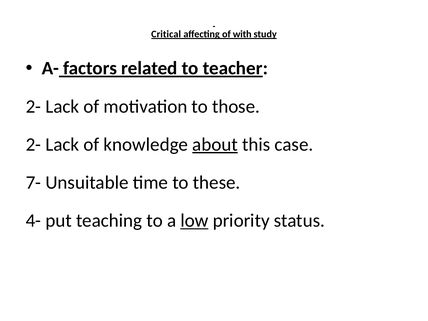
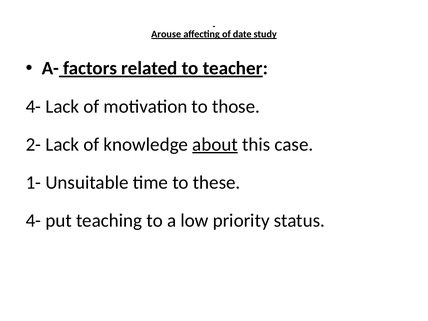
Critical: Critical -> Arouse (166, 34)
with: with -> date (242, 34)
2-: 2- -> 4- (33, 106)
7-: 7- -> 1- (33, 183)
low underline: present -> none (194, 221)
